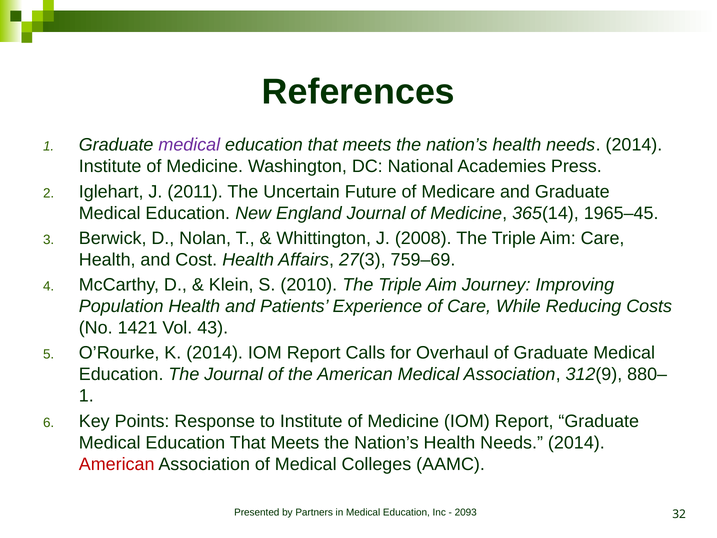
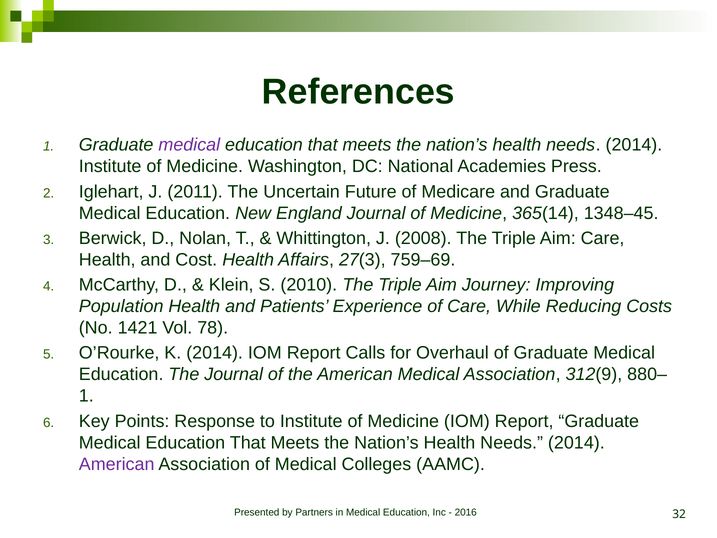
1965–45: 1965–45 -> 1348–45 (621, 213)
43: 43 -> 78 (213, 328)
American colour: red -> purple (117, 464)
2093: 2093 -> 2016 (466, 512)
